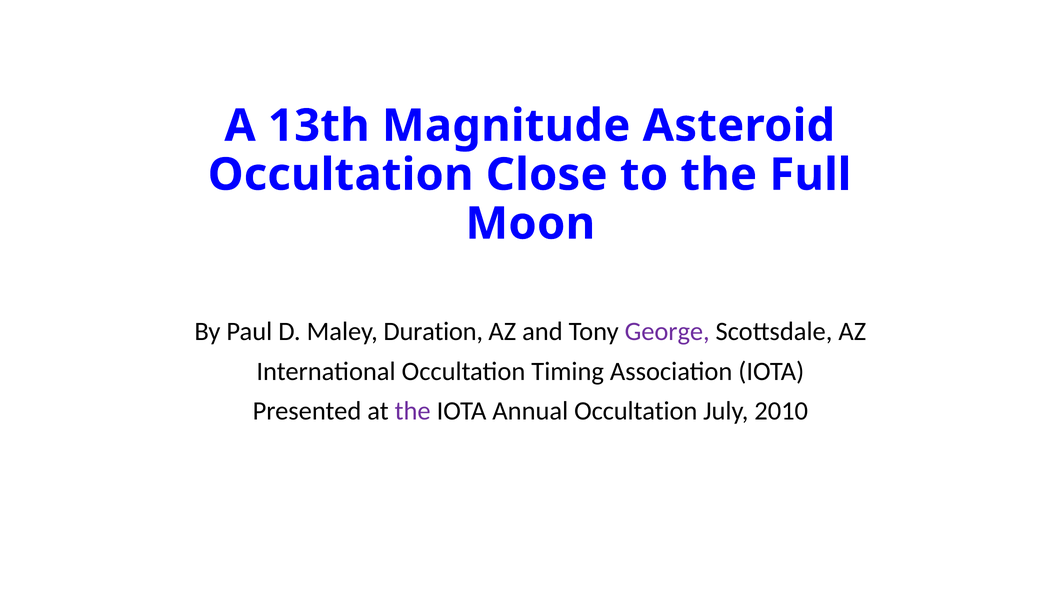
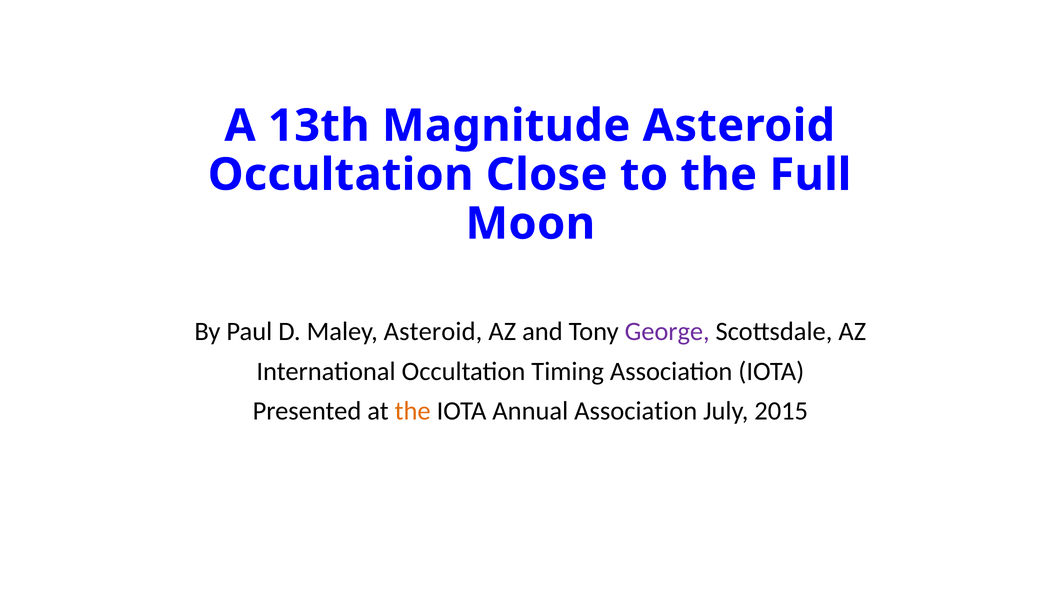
Maley Duration: Duration -> Asteroid (433, 332)
the colour: purple -> orange (413, 411)
Annual Occultation: Occultation -> Association (636, 411)
2010: 2010 -> 2015 (781, 411)
